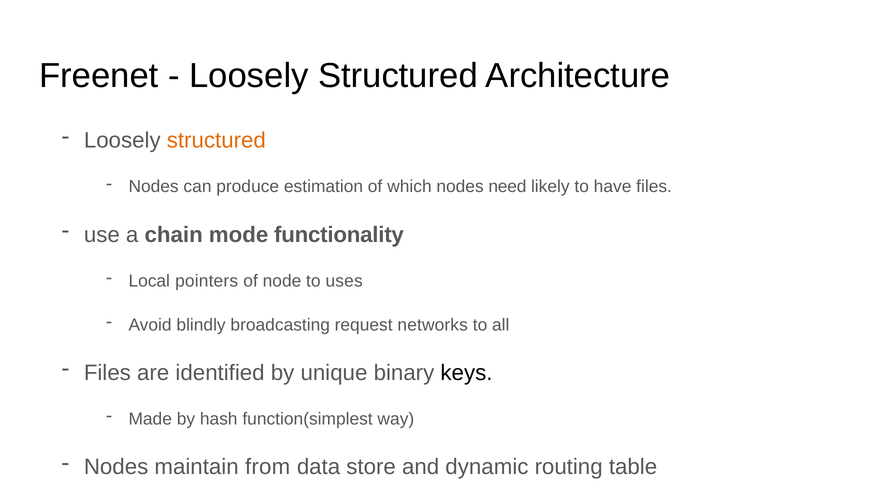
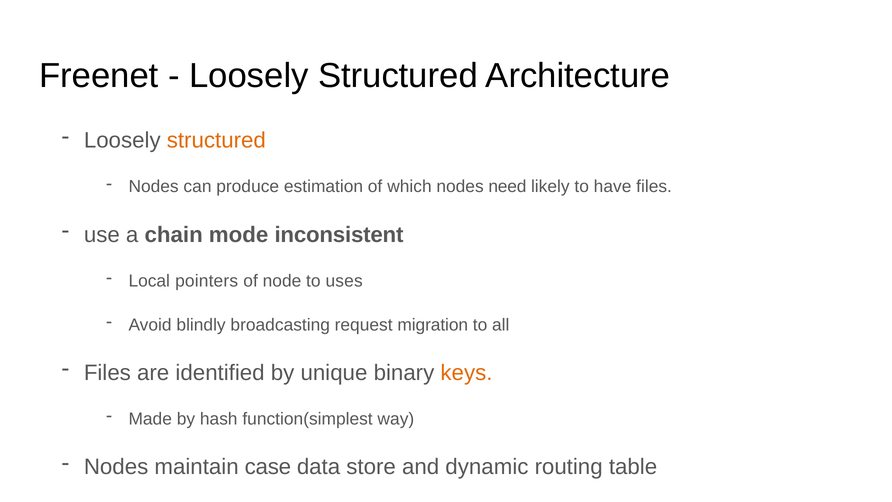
functionality: functionality -> inconsistent (339, 235)
networks: networks -> migration (433, 325)
keys colour: black -> orange (466, 373)
from: from -> case (268, 467)
